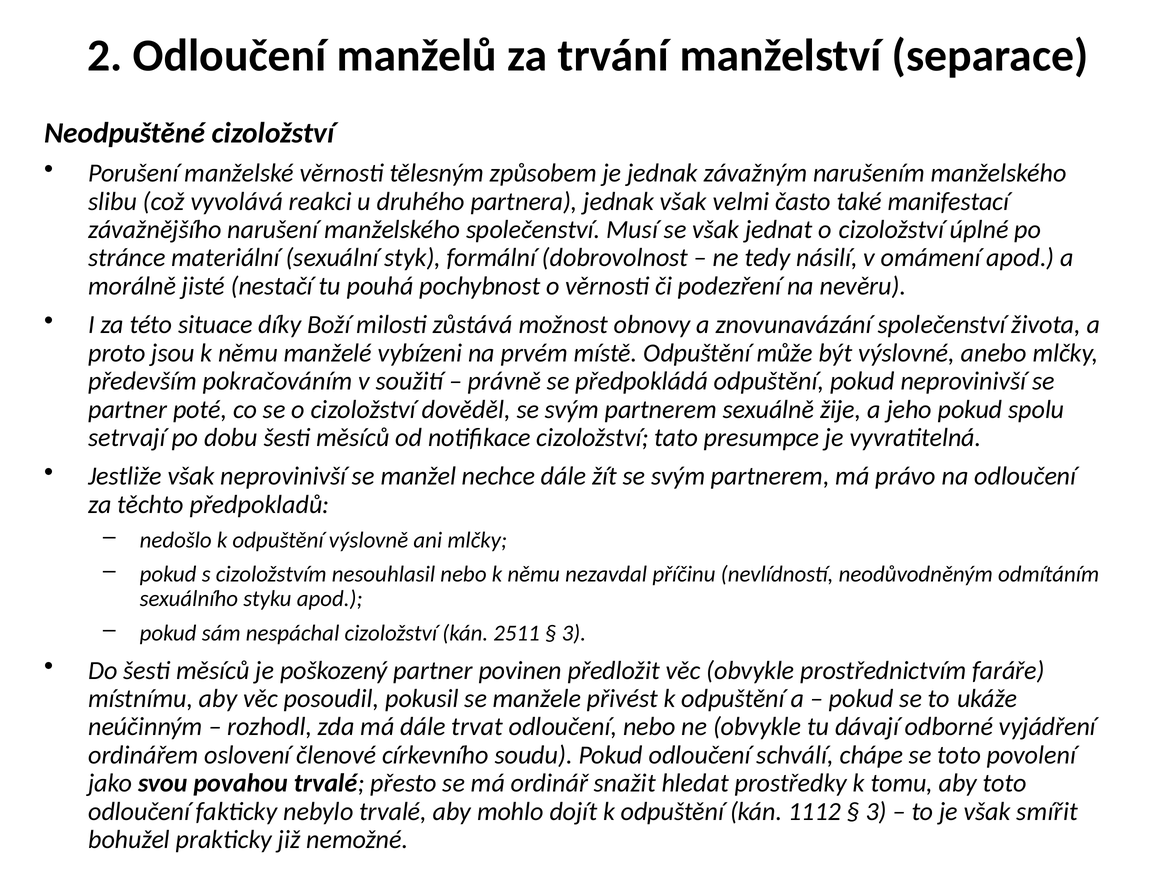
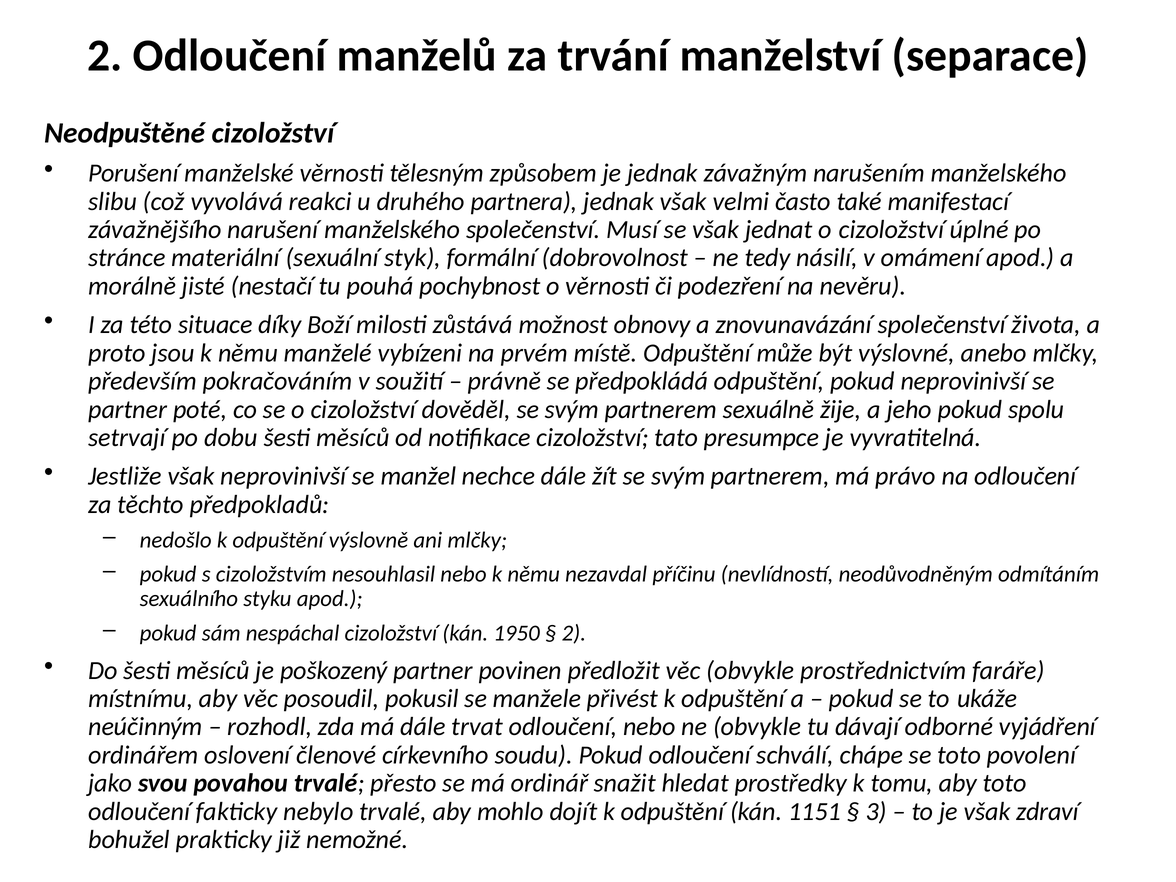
2511: 2511 -> 1950 (517, 633)
3: 3 -> 2 (574, 633)
1112: 1112 -> 1151 (815, 811)
smířit: smířit -> zdraví (1047, 811)
